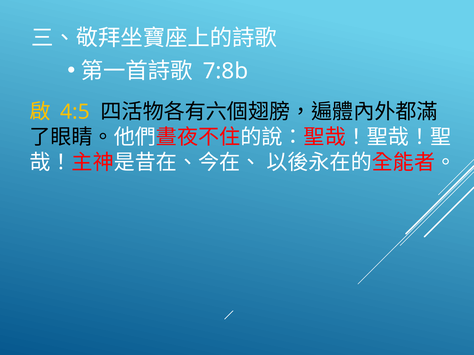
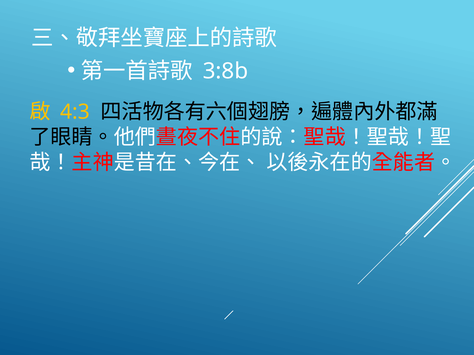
7:8b: 7:8b -> 3:8b (225, 71)
4:5: 4:5 -> 4:3 (75, 112)
